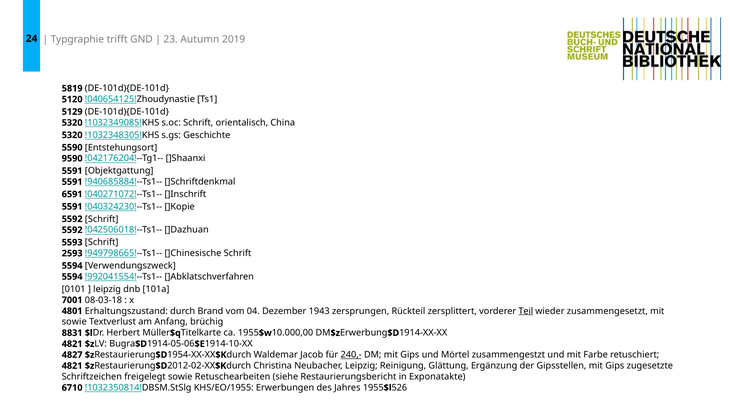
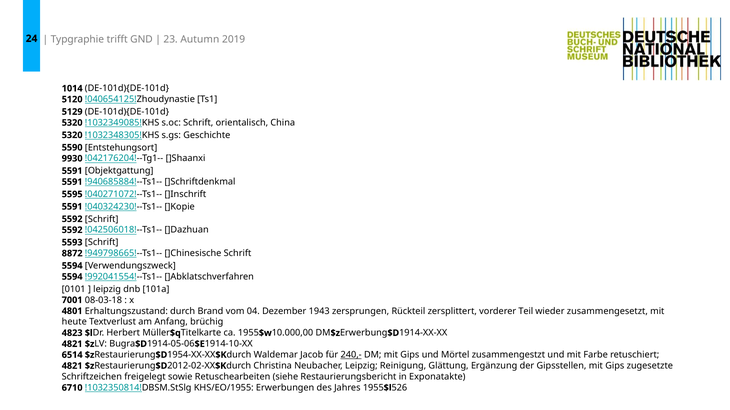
5819: 5819 -> 1014 (72, 89)
9590: 9590 -> 9930 (72, 159)
6591: 6591 -> 5595 (72, 195)
2593: 2593 -> 8872 (72, 254)
Teil underline: present -> none (526, 311)
sowie: sowie -> heute (74, 322)
8831: 8831 -> 4823 (72, 333)
4827: 4827 -> 6514 (72, 355)
